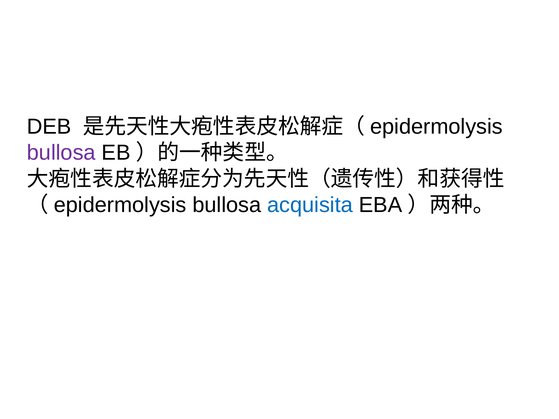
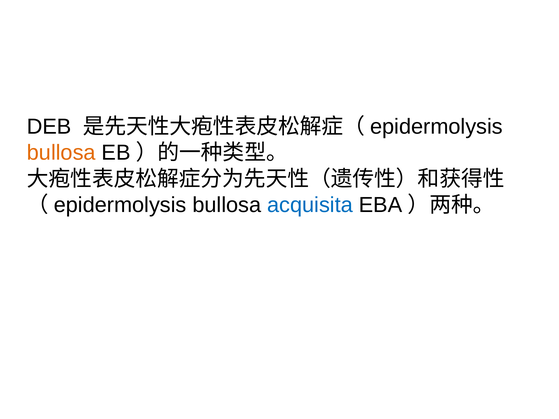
bullosa colour: purple -> orange (61, 153)
